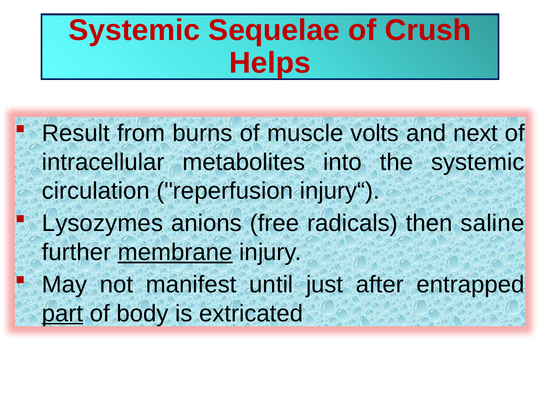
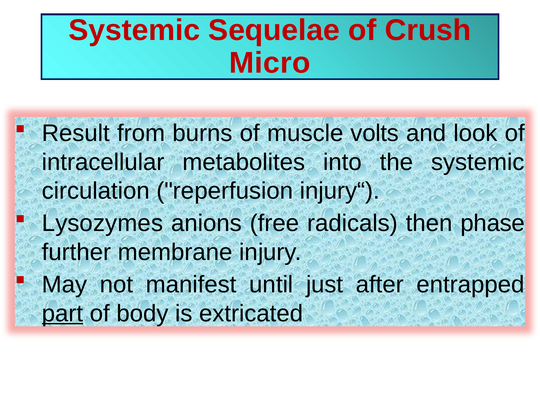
Helps: Helps -> Micro (270, 63)
next: next -> look (475, 133)
saline: saline -> phase (493, 223)
membrane underline: present -> none (175, 252)
